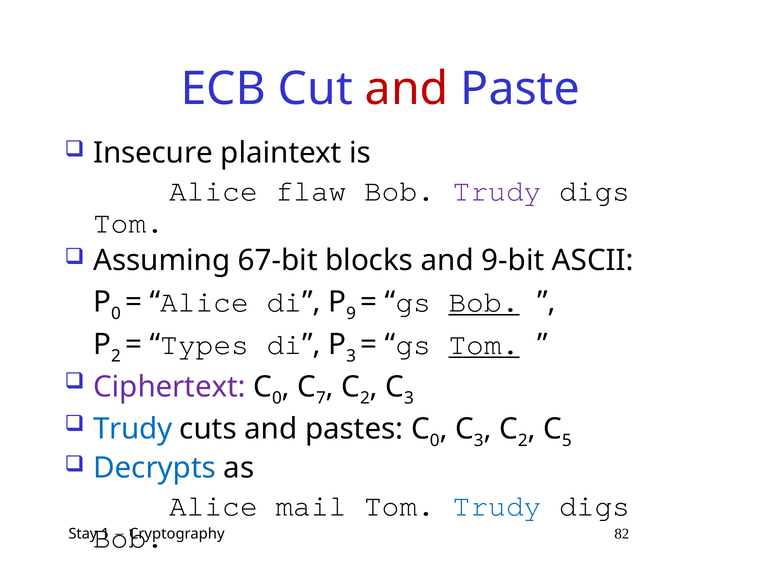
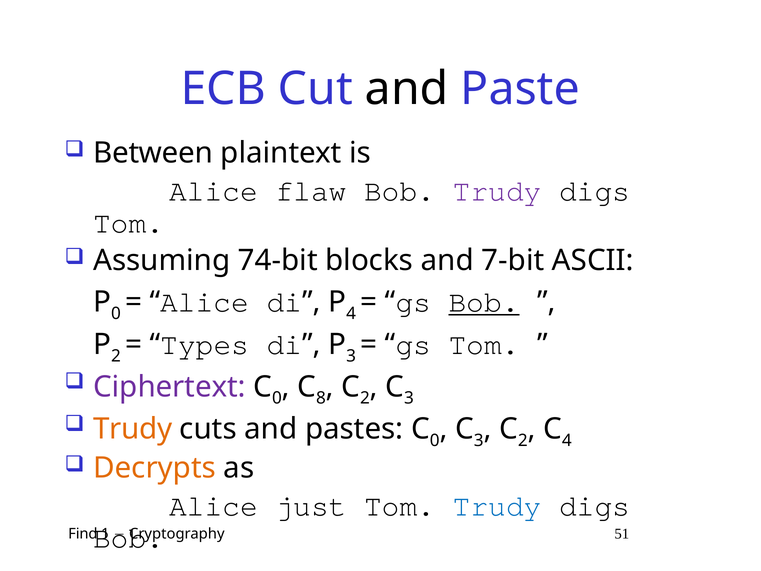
and colour: red -> black (407, 89)
Insecure: Insecure -> Between (153, 153)
67-bit: 67-bit -> 74-bit (278, 261)
9-bit: 9-bit -> 7-bit (513, 261)
9: 9 -> 4 (351, 313)
Tom underline: present -> none (484, 344)
7: 7 -> 8 (321, 398)
Trudy colour: blue -> orange (133, 429)
5: 5 -> 4 (567, 440)
Decrypts colour: blue -> orange (155, 468)
mail: mail -> just (311, 506)
Stay: Stay -> Find (83, 534)
82: 82 -> 51 (622, 534)
